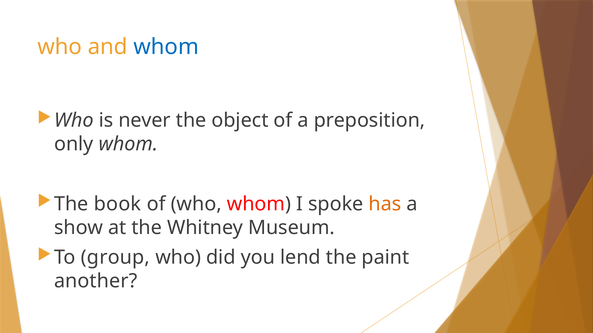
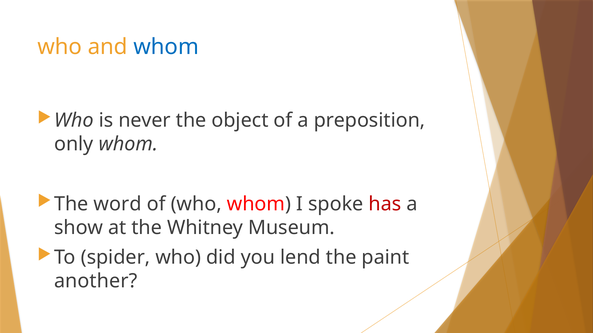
book: book -> word (118, 204)
has colour: orange -> red (385, 204)
group: group -> spider (115, 258)
